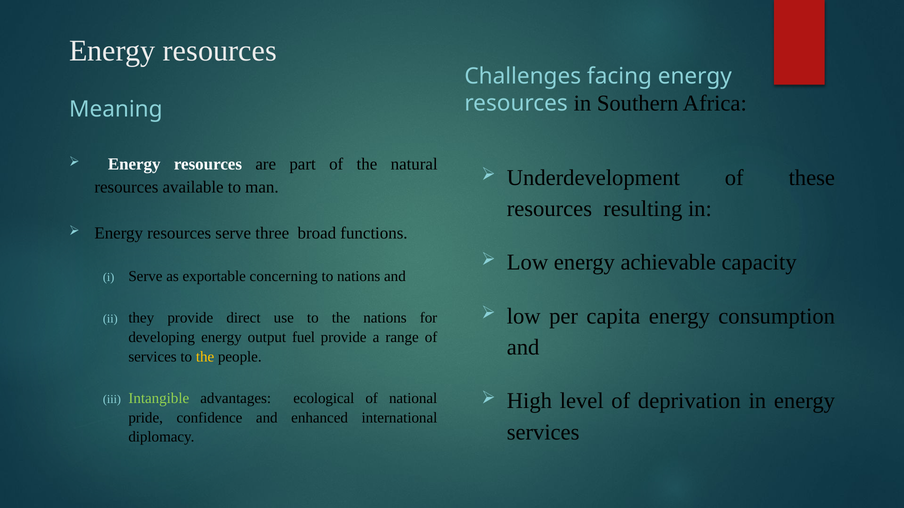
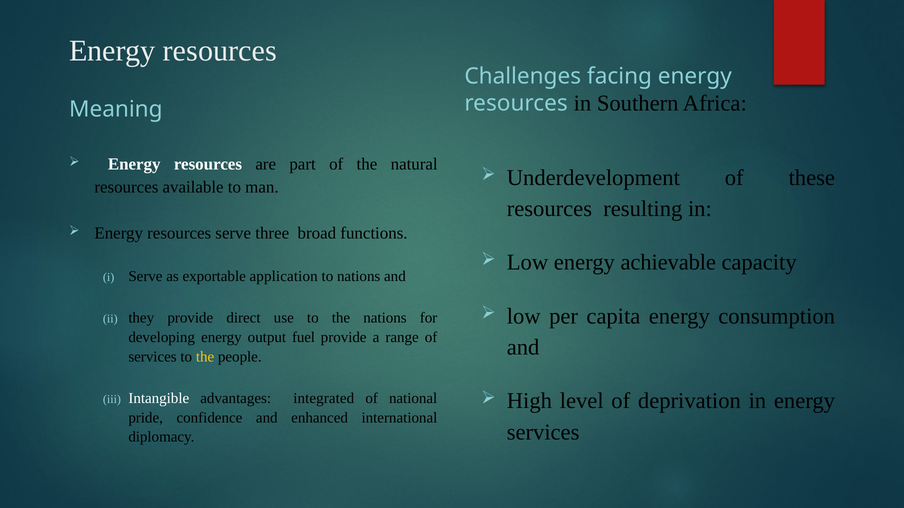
concerning: concerning -> application (284, 276)
Intangible colour: light green -> white (159, 399)
ecological: ecological -> integrated (324, 399)
